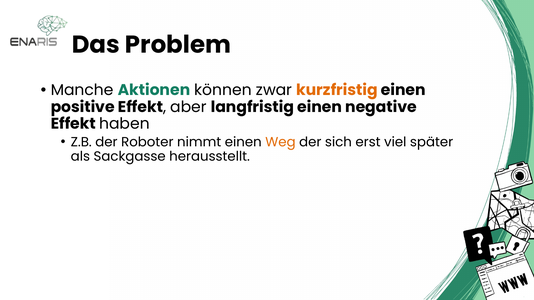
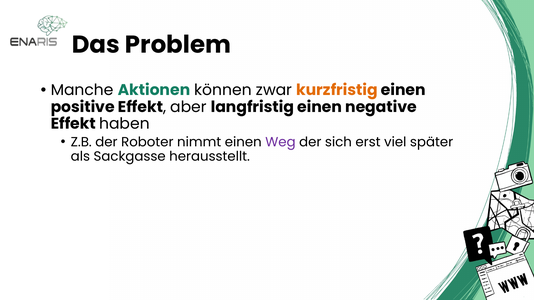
Weg colour: orange -> purple (280, 142)
